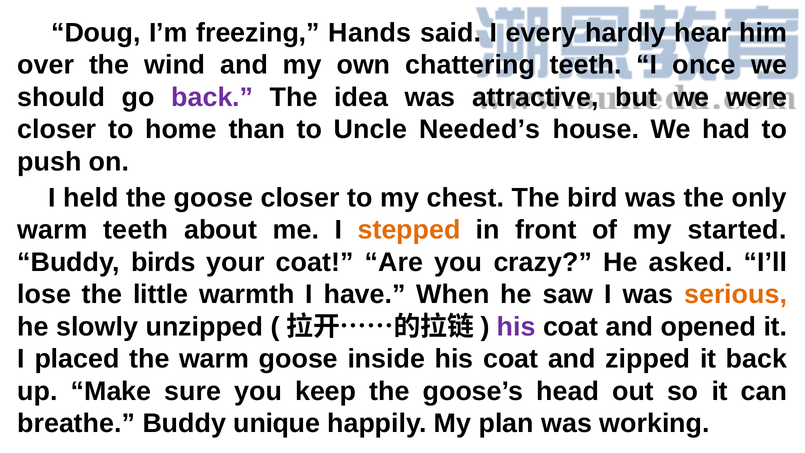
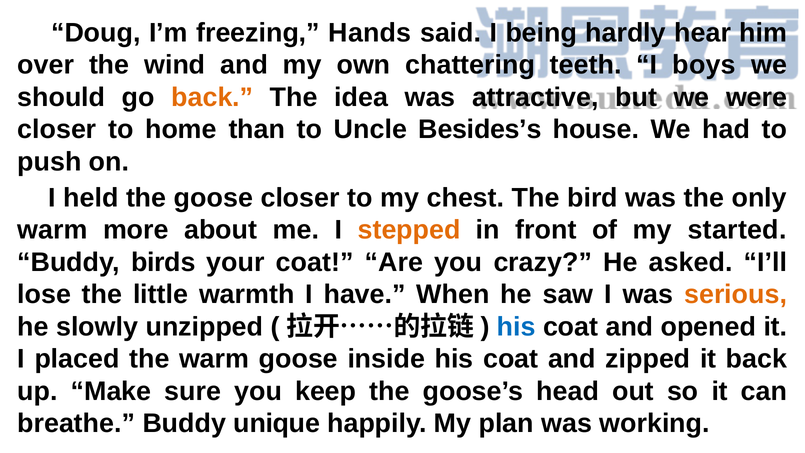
every: every -> being (541, 33)
once: once -> boys (704, 65)
back colour: purple -> orange (212, 97)
Needed’s: Needed’s -> Besides’s (480, 129)
warm teeth: teeth -> more (136, 230)
his colour: purple -> blue (516, 327)
